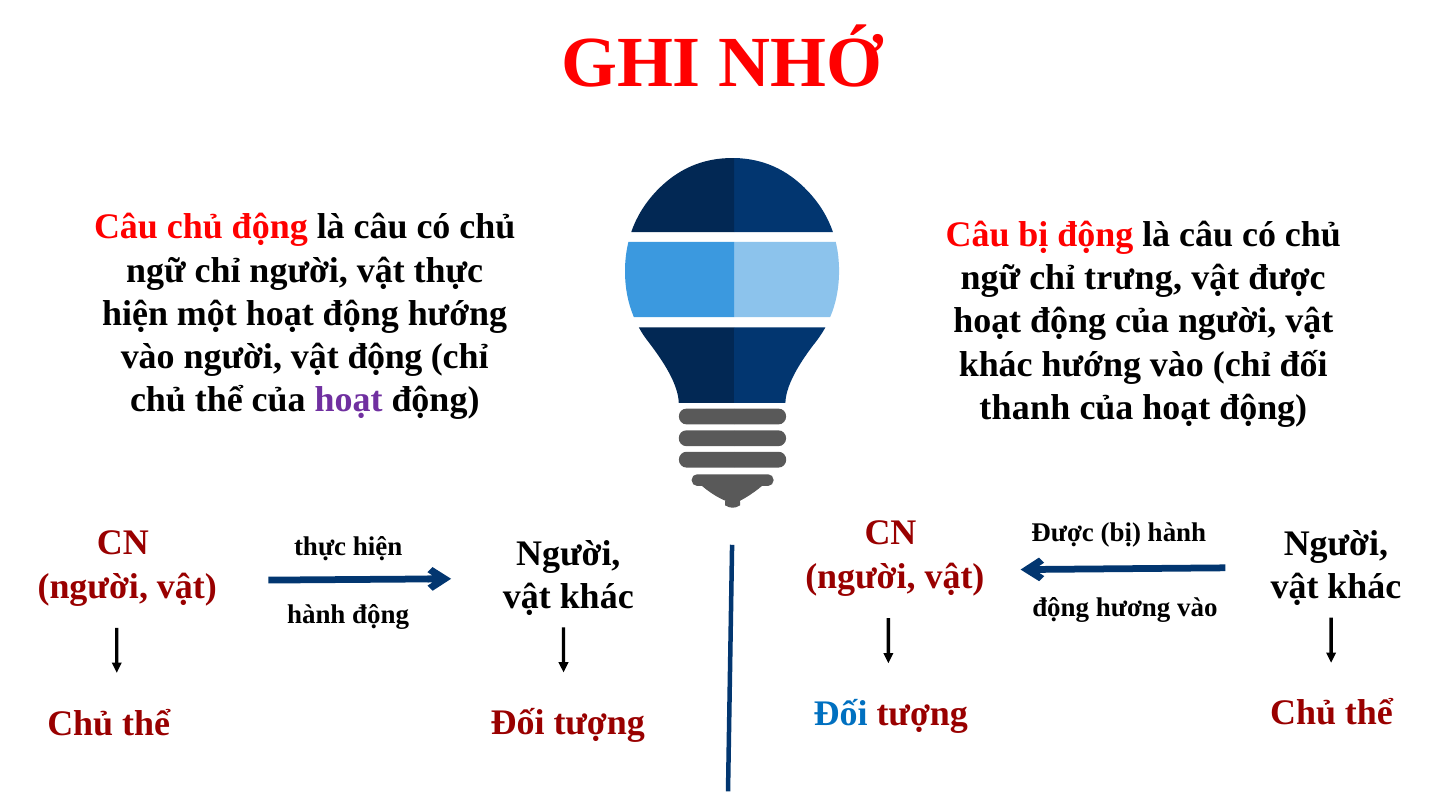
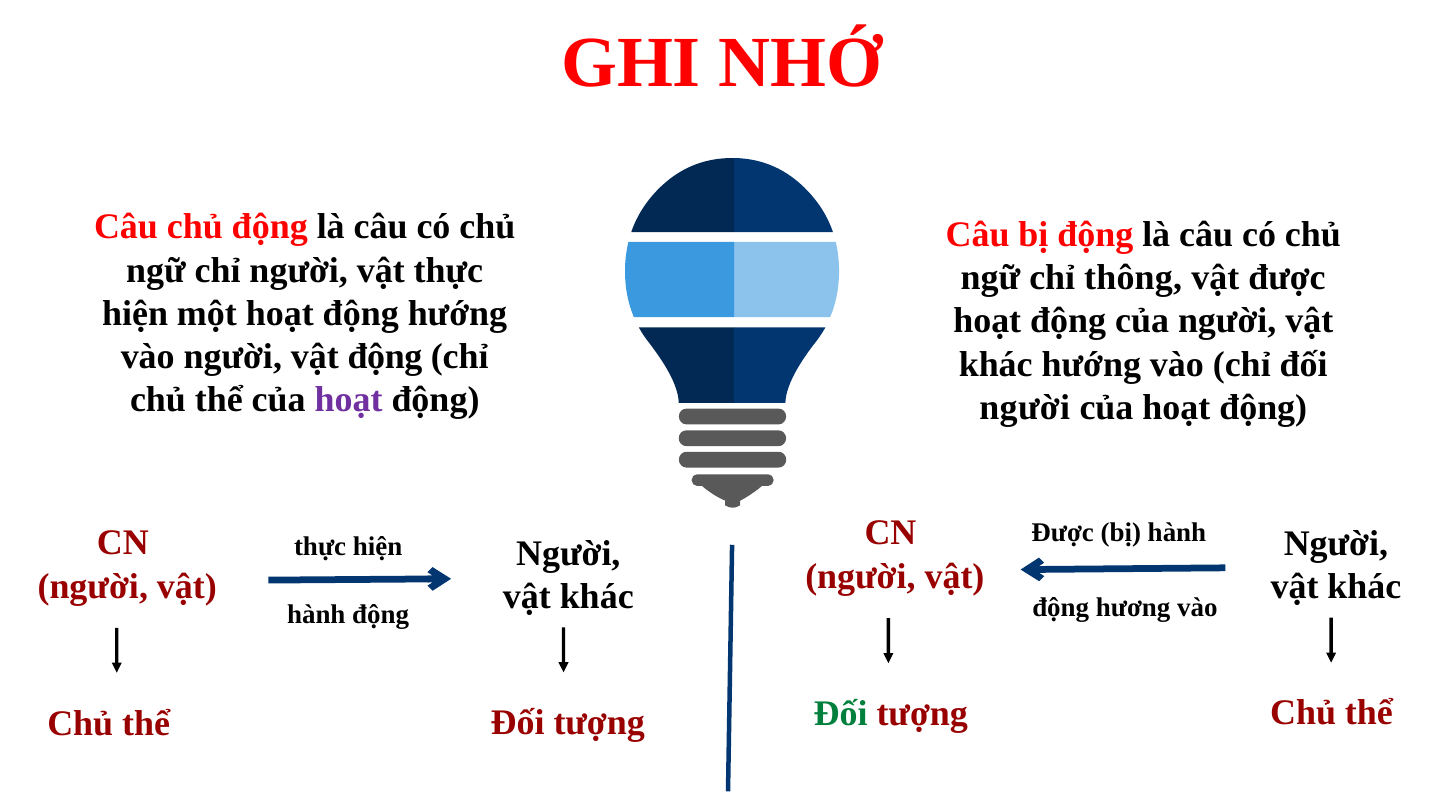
trưng: trưng -> thông (1133, 278)
thanh: thanh -> người (1025, 407)
Đối colour: blue -> green (841, 713)
